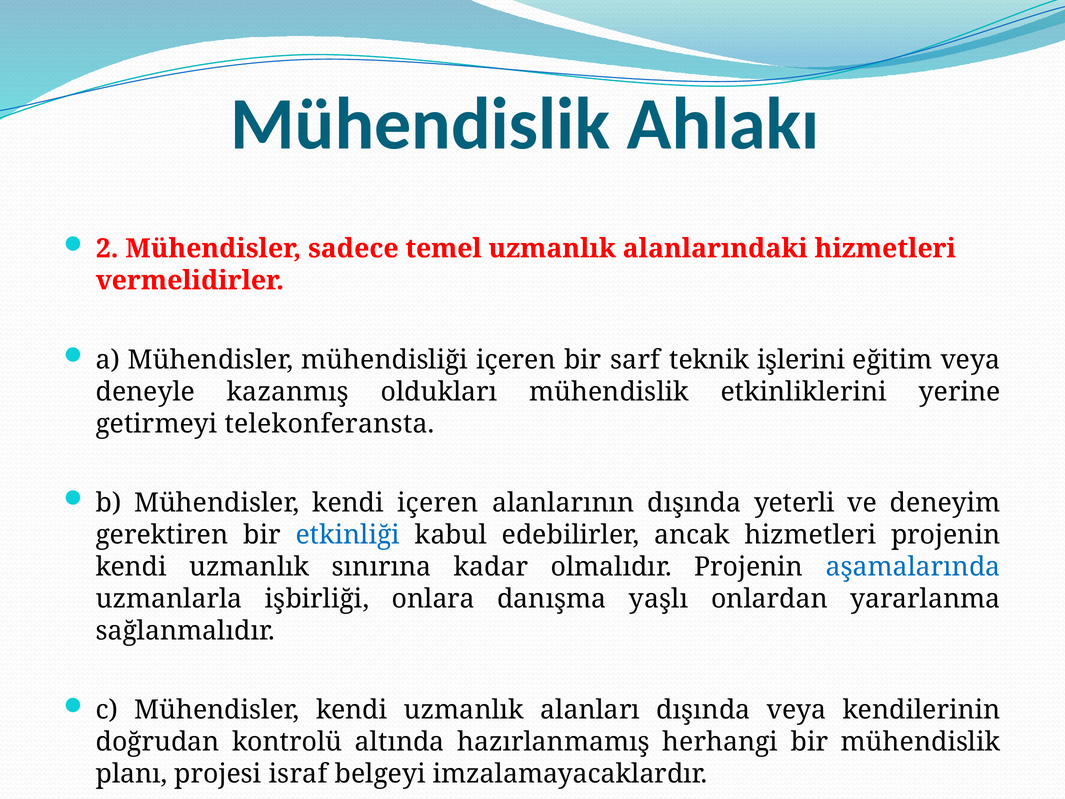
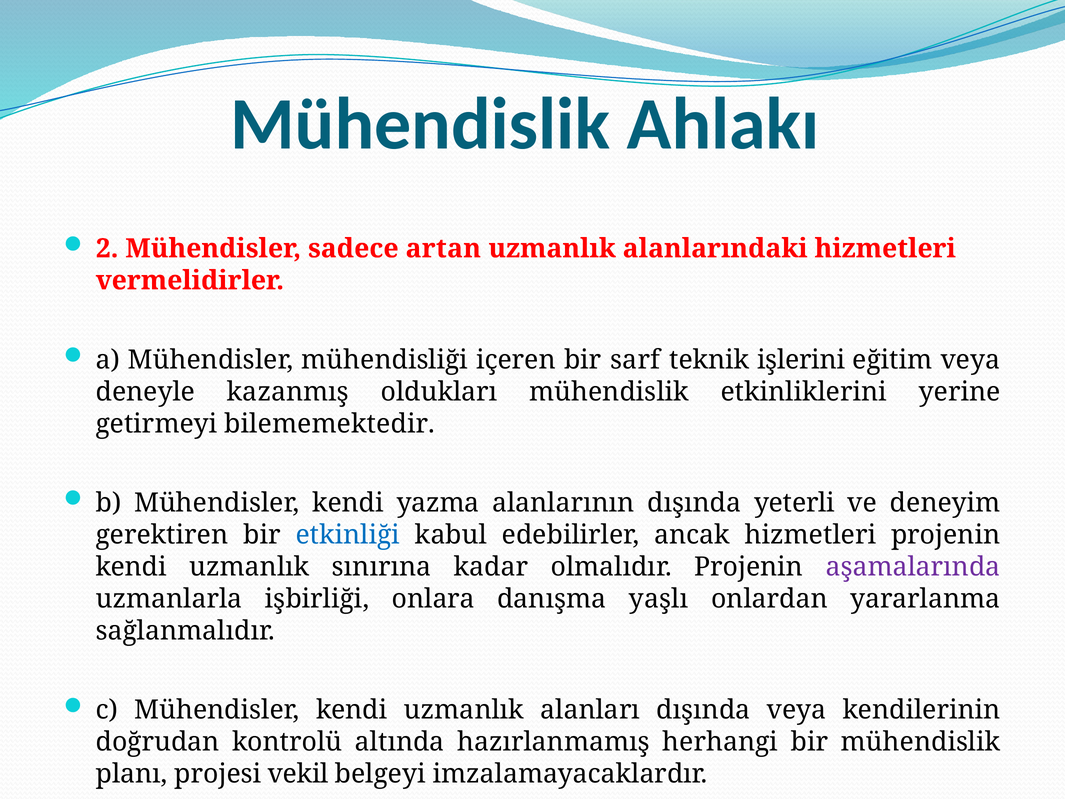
temel: temel -> artan (443, 248)
telekonferansta: telekonferansta -> bilememektedir (330, 424)
kendi içeren: içeren -> yazma (438, 503)
aşamalarında colour: blue -> purple (913, 567)
israf: israf -> vekil (298, 774)
